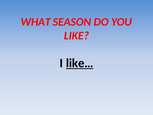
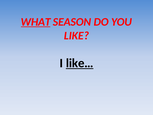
WHAT underline: none -> present (36, 22)
